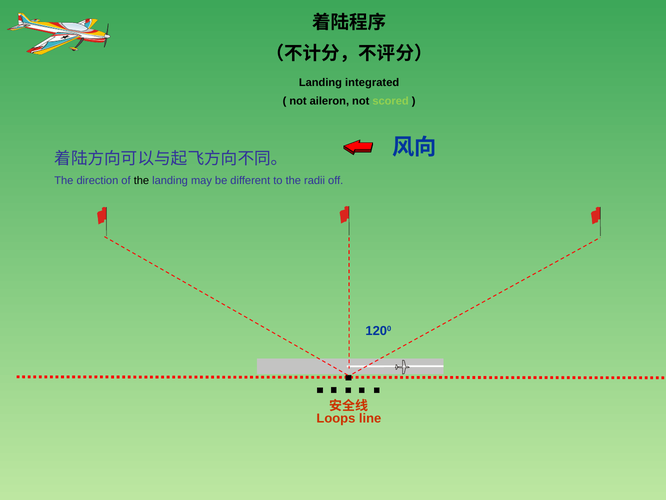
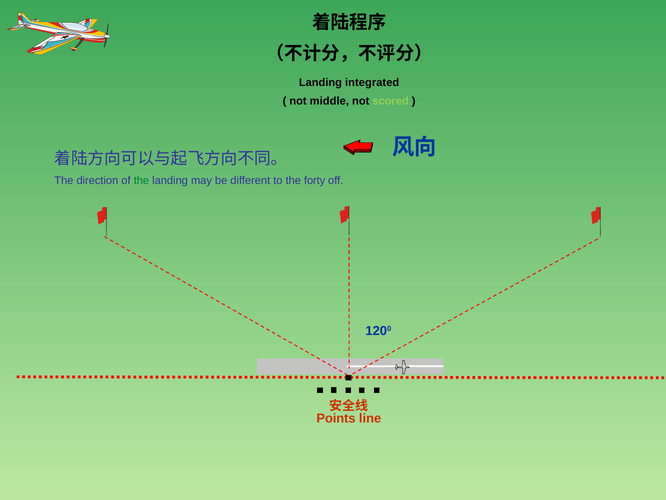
aileron: aileron -> middle (329, 101)
the colour: black -> green (141, 180)
radii: radii -> forty (315, 180)
Loops: Loops -> Points (336, 418)
